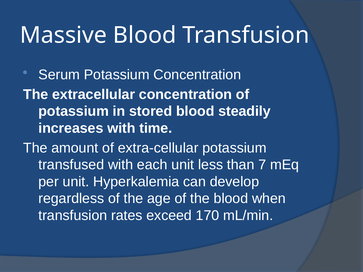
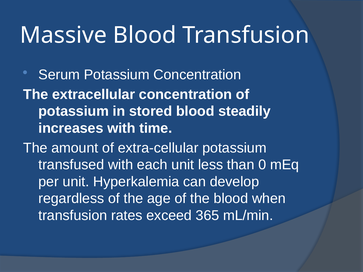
7: 7 -> 0 (262, 165)
170: 170 -> 365 (207, 216)
